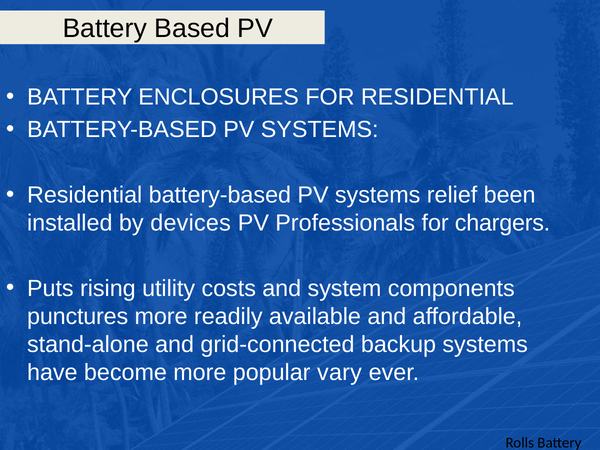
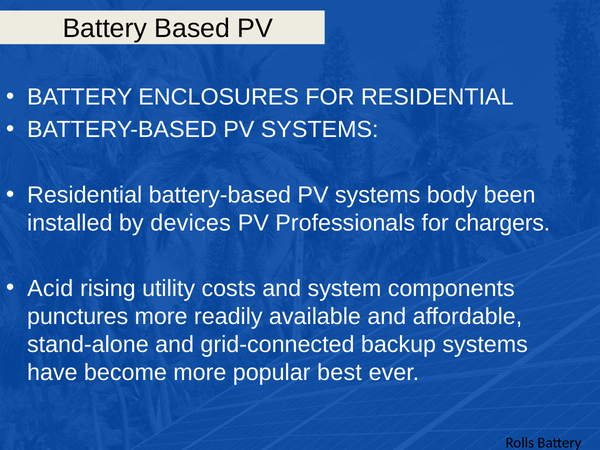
relief: relief -> body (452, 195)
Puts: Puts -> Acid (50, 289)
vary: vary -> best (340, 373)
